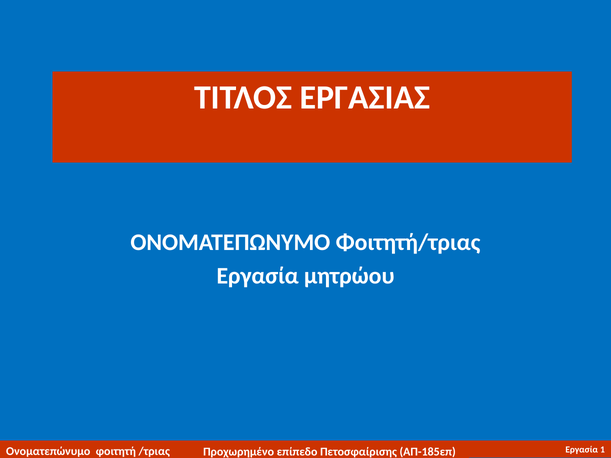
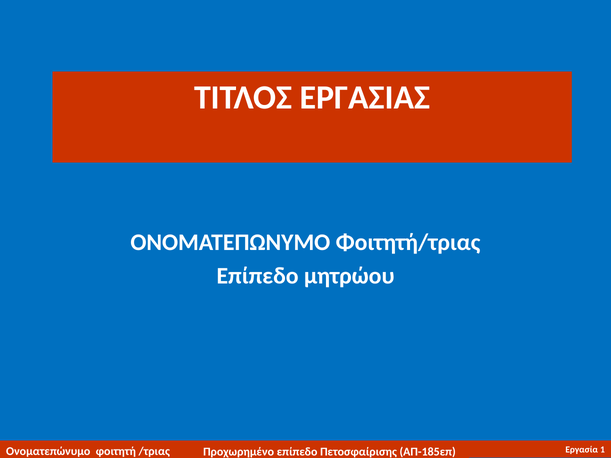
Εργασία: Εργασία -> Επίπεδο (258, 276)
